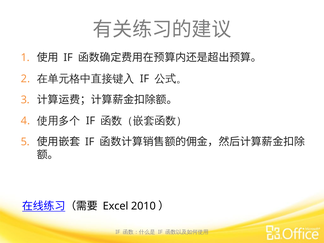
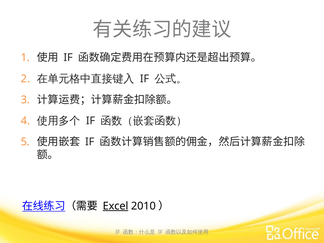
Excel underline: none -> present (116, 206)
